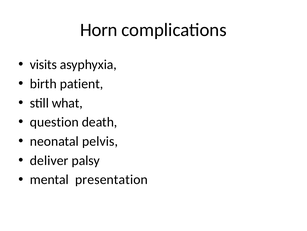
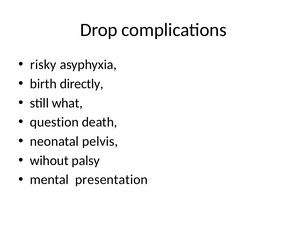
Horn: Horn -> Drop (99, 30)
visits: visits -> risky (43, 64)
patient: patient -> directly (82, 84)
deliver: deliver -> wihout (49, 160)
